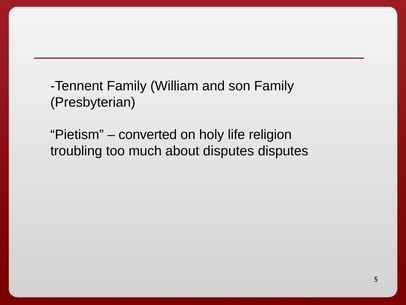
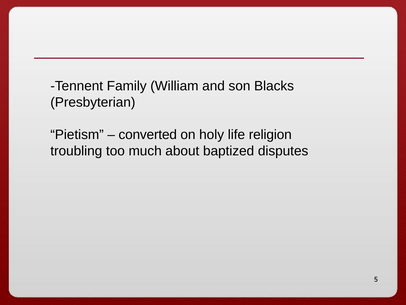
son Family: Family -> Blacks (274, 86)
about disputes: disputes -> baptized (229, 151)
